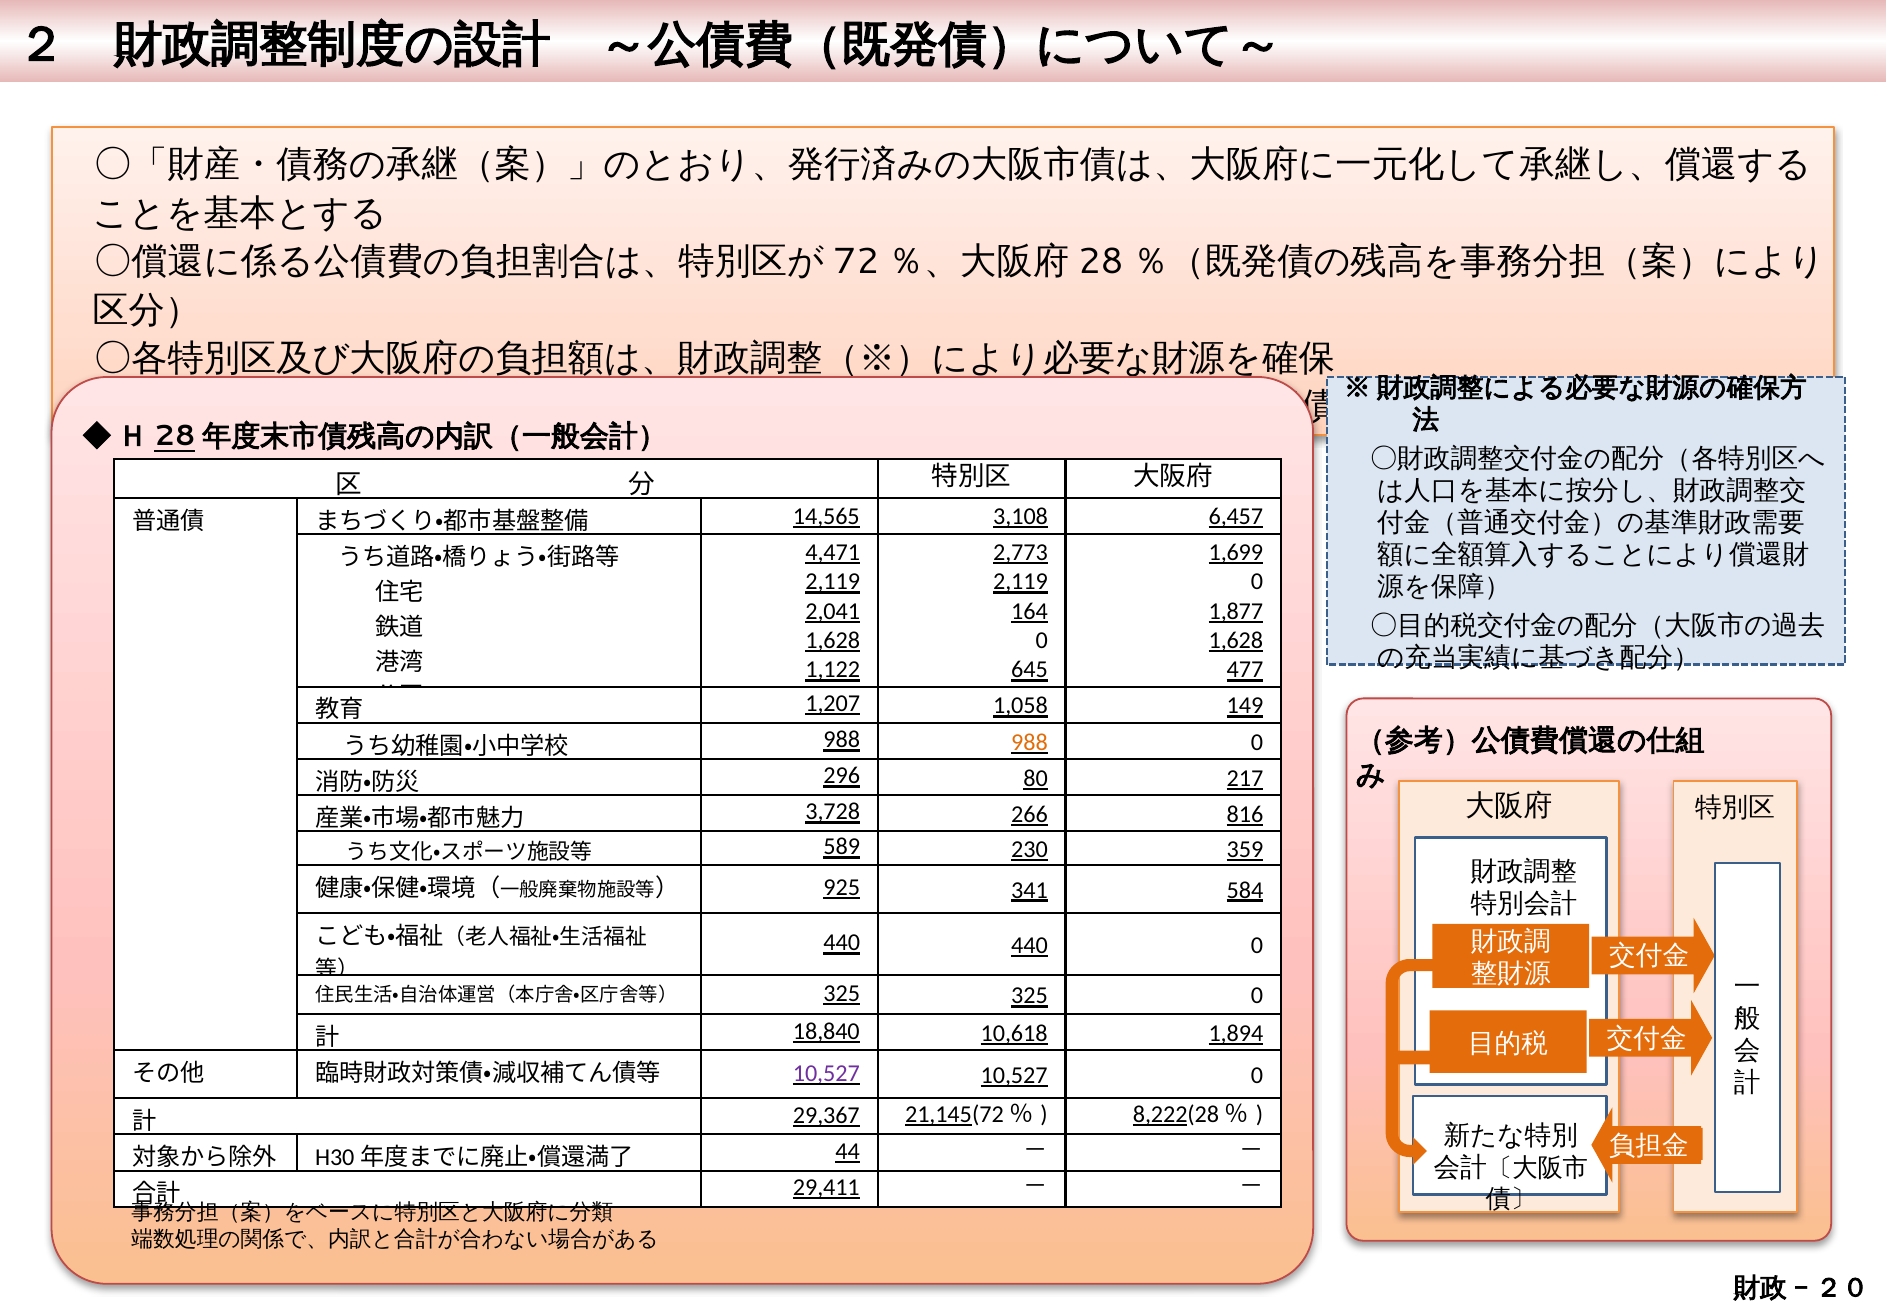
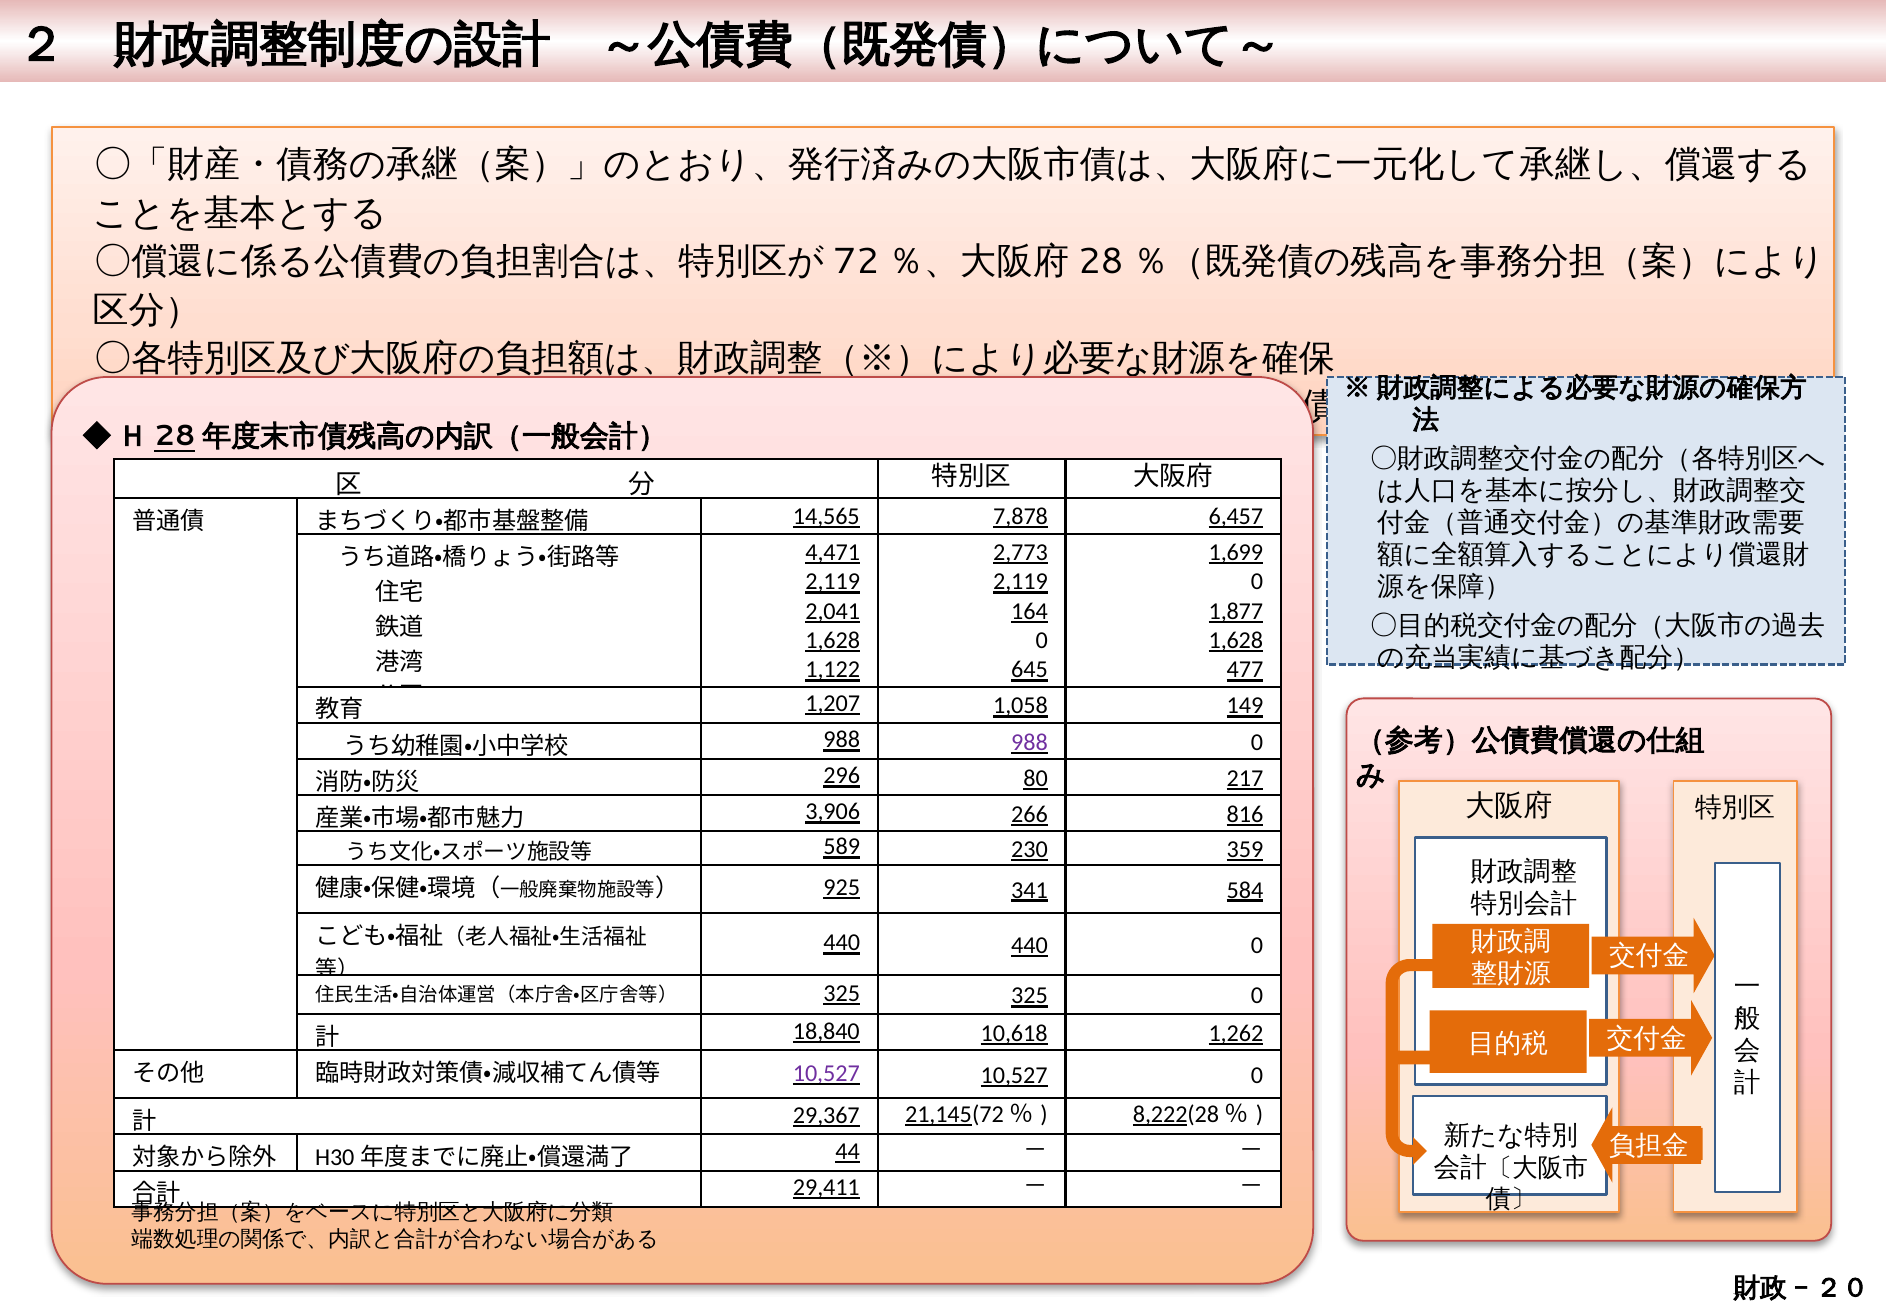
3,108: 3,108 -> 7,878 (1021, 516)
988 colour: orange -> purple (1030, 742)
3,728: 3,728 -> 3,906 (833, 812)
1,894: 1,894 -> 1,262 (1236, 1033)
